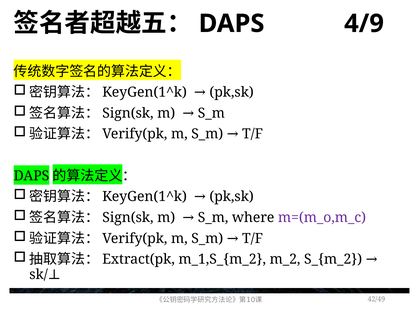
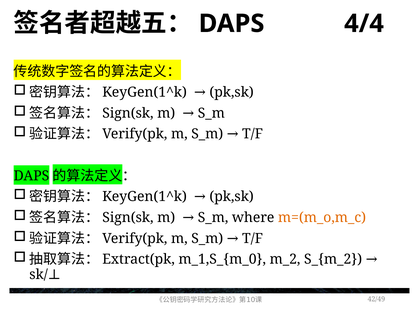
4/9: 4/9 -> 4/4 (364, 23)
m=(m_o,m_c colour: purple -> orange (322, 217)
m_1,S_{m_2: m_1,S_{m_2 -> m_1,S_{m_0 (222, 259)
